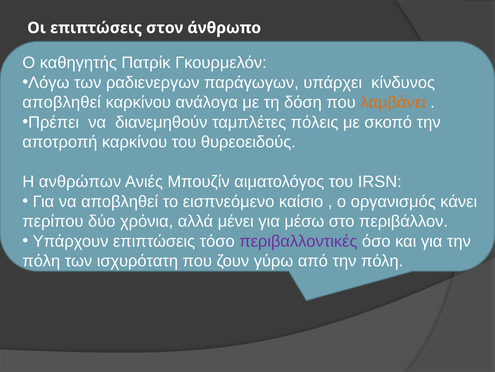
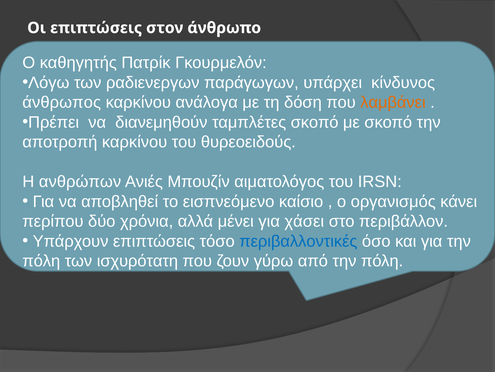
αποβληθεί: αποβληθεί -> άνθρωπος (62, 102)
ταμπλέτες πόλεις: πόλεις -> σκοπό (315, 122)
μέσω: μέσω -> χάσει (304, 221)
περιβαλλοντικές colour: purple -> blue (298, 241)
